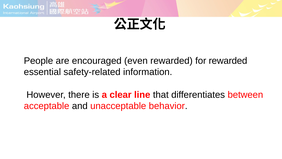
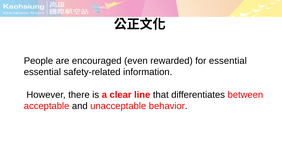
for rewarded: rewarded -> essential (228, 61)
